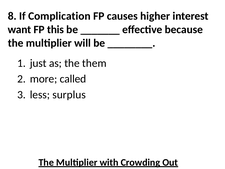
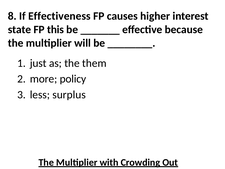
Complication: Complication -> Effectiveness (59, 16)
want: want -> state (19, 29)
called: called -> policy (73, 79)
